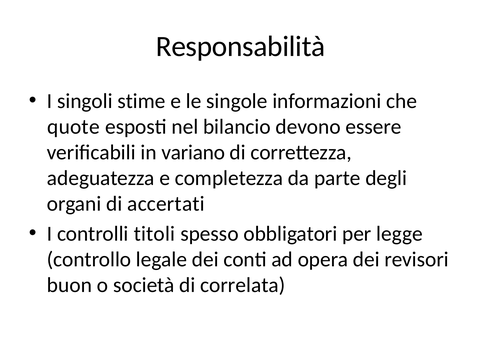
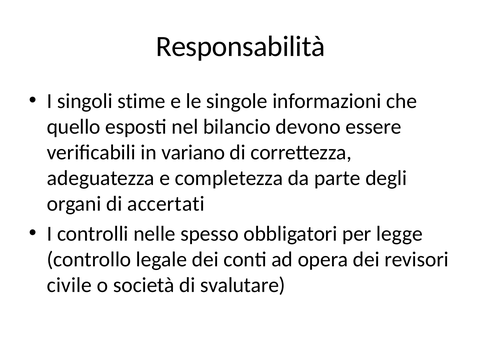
quote: quote -> quello (74, 127)
titoli: titoli -> nelle (154, 233)
buon: buon -> civile (69, 285)
correlata: correlata -> svalutare (243, 285)
